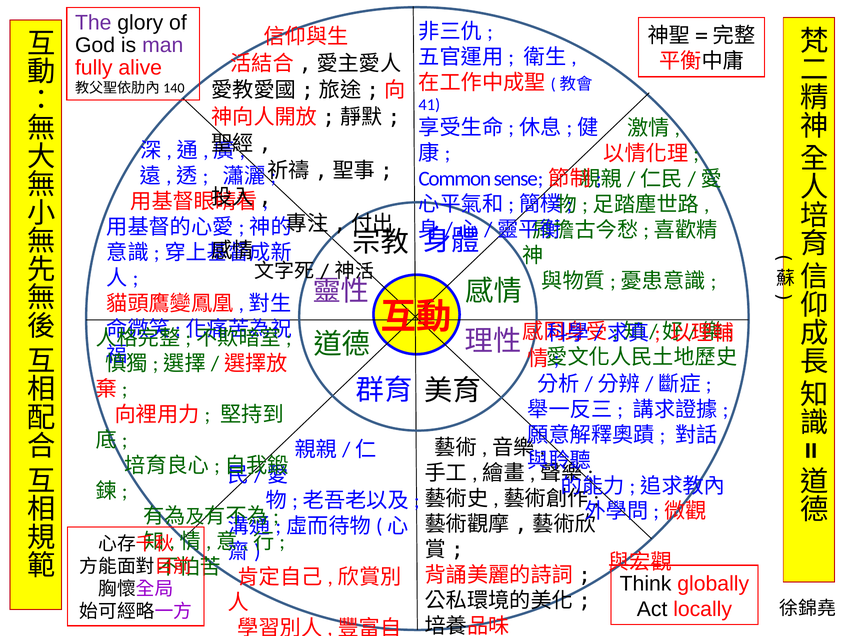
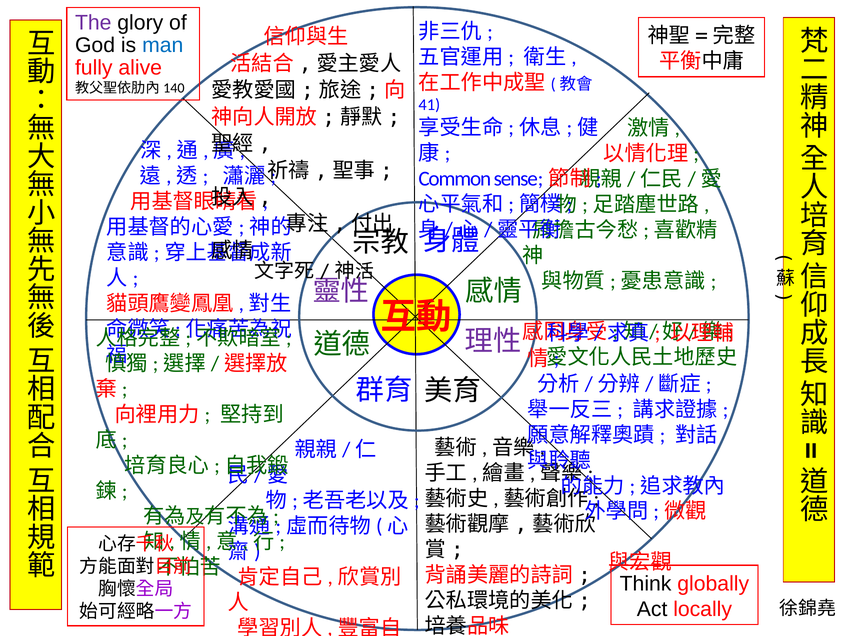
man colour: purple -> blue (163, 45)
